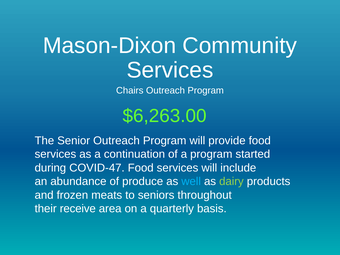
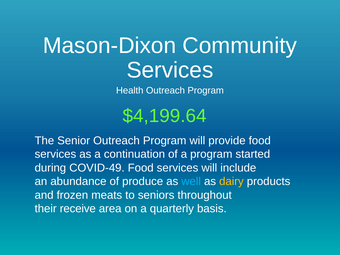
Chairs: Chairs -> Health (130, 91)
$6,263.00: $6,263.00 -> $4,199.64 (165, 116)
COVID-47: COVID-47 -> COVID-49 (97, 168)
dairy colour: light green -> yellow (231, 181)
